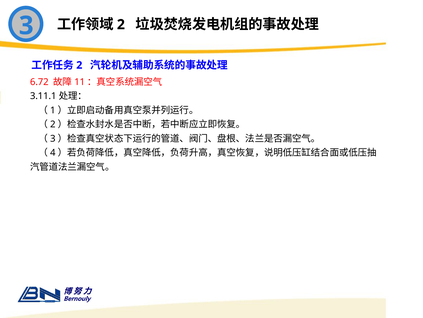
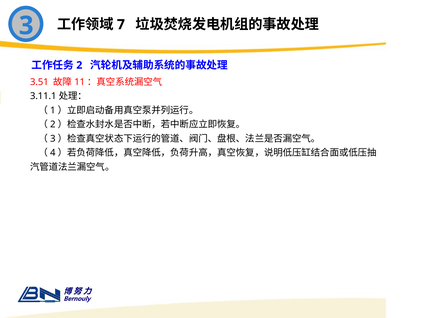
2: 2 -> 7 (121, 25)
6.72: 6.72 -> 3.51 (39, 82)
